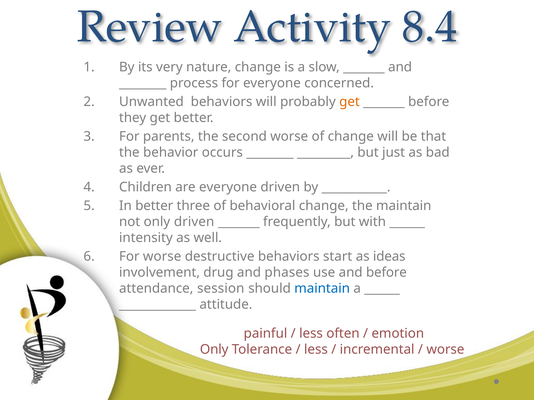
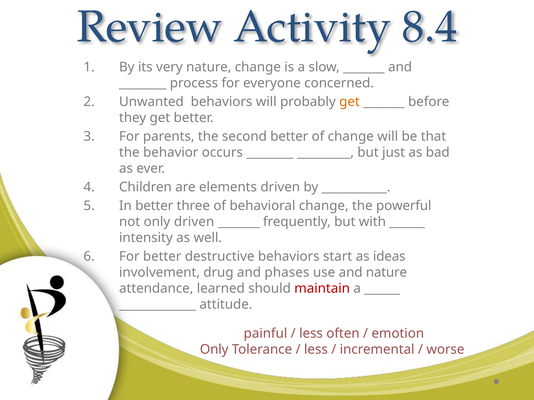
second worse: worse -> better (289, 136)
are everyone: everyone -> elements (228, 187)
the maintain: maintain -> powerful (404, 206)
For worse: worse -> better (162, 257)
and before: before -> nature (386, 273)
session: session -> learned (221, 289)
maintain colour: blue -> red (322, 289)
